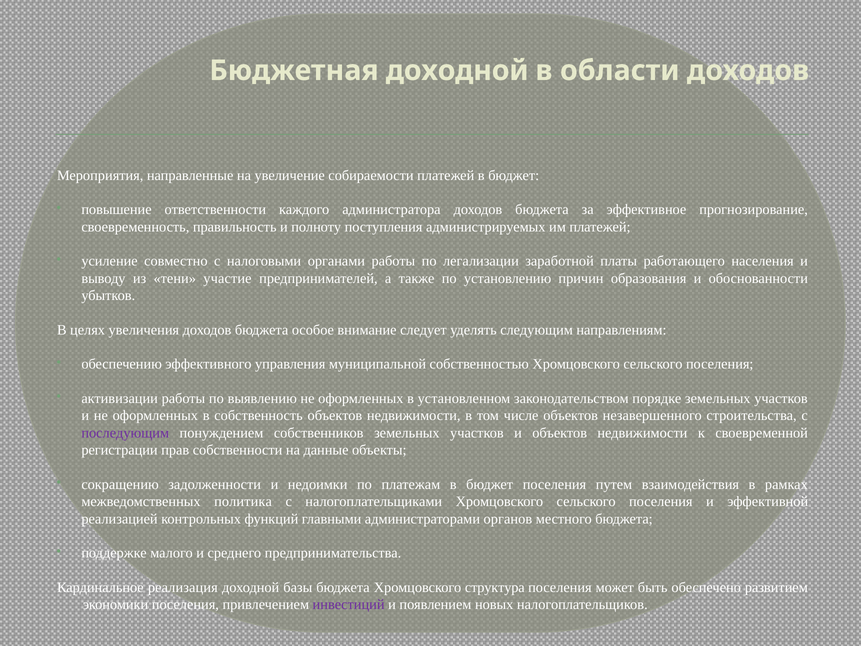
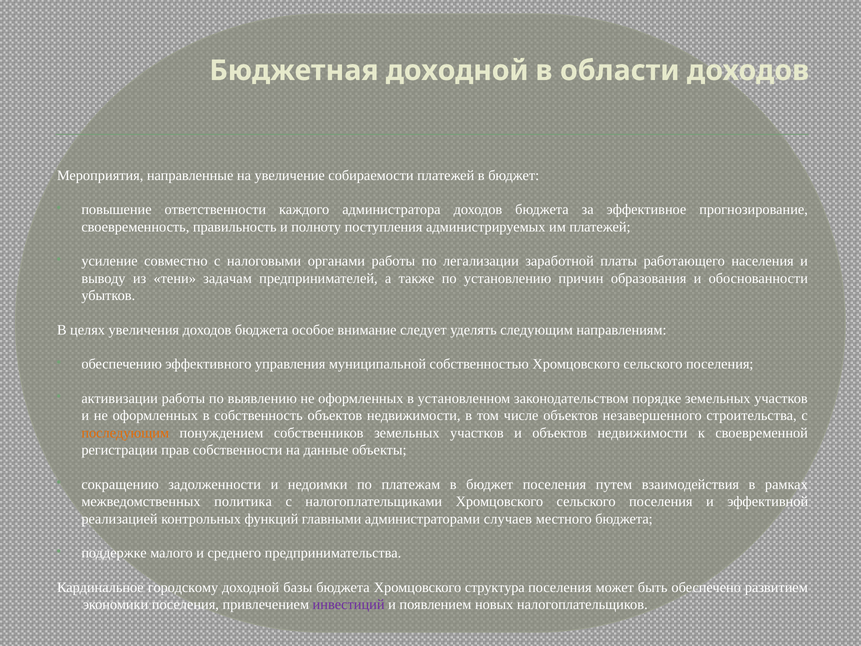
участие: участие -> задачам (228, 278)
последующим colour: purple -> orange (125, 433)
органов: органов -> случаев (508, 519)
реализация: реализация -> городскому (183, 587)
